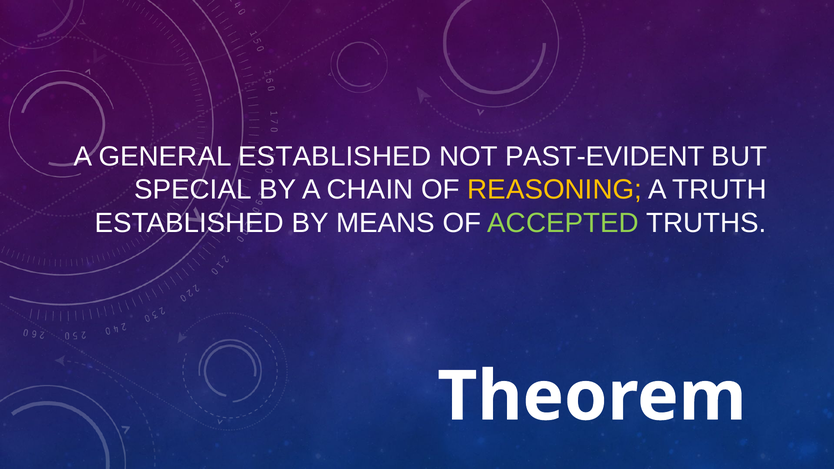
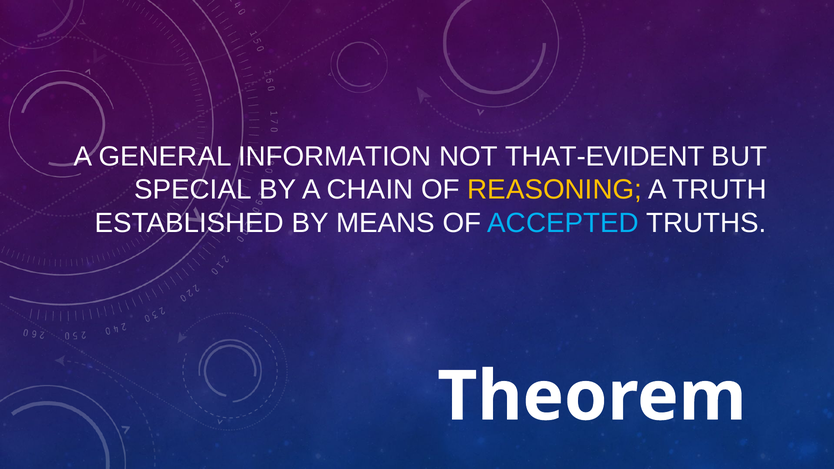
GENERAL ESTABLISHED: ESTABLISHED -> INFORMATION (335, 156)
PAST-EVIDENT: PAST-EVIDENT -> THAT-EVIDENT (605, 156)
ACCEPTED colour: light green -> light blue (563, 223)
